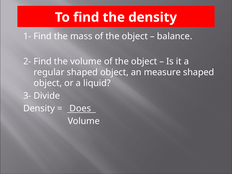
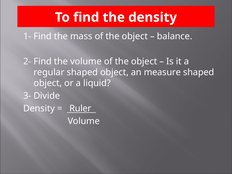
Does: Does -> Ruler (80, 108)
